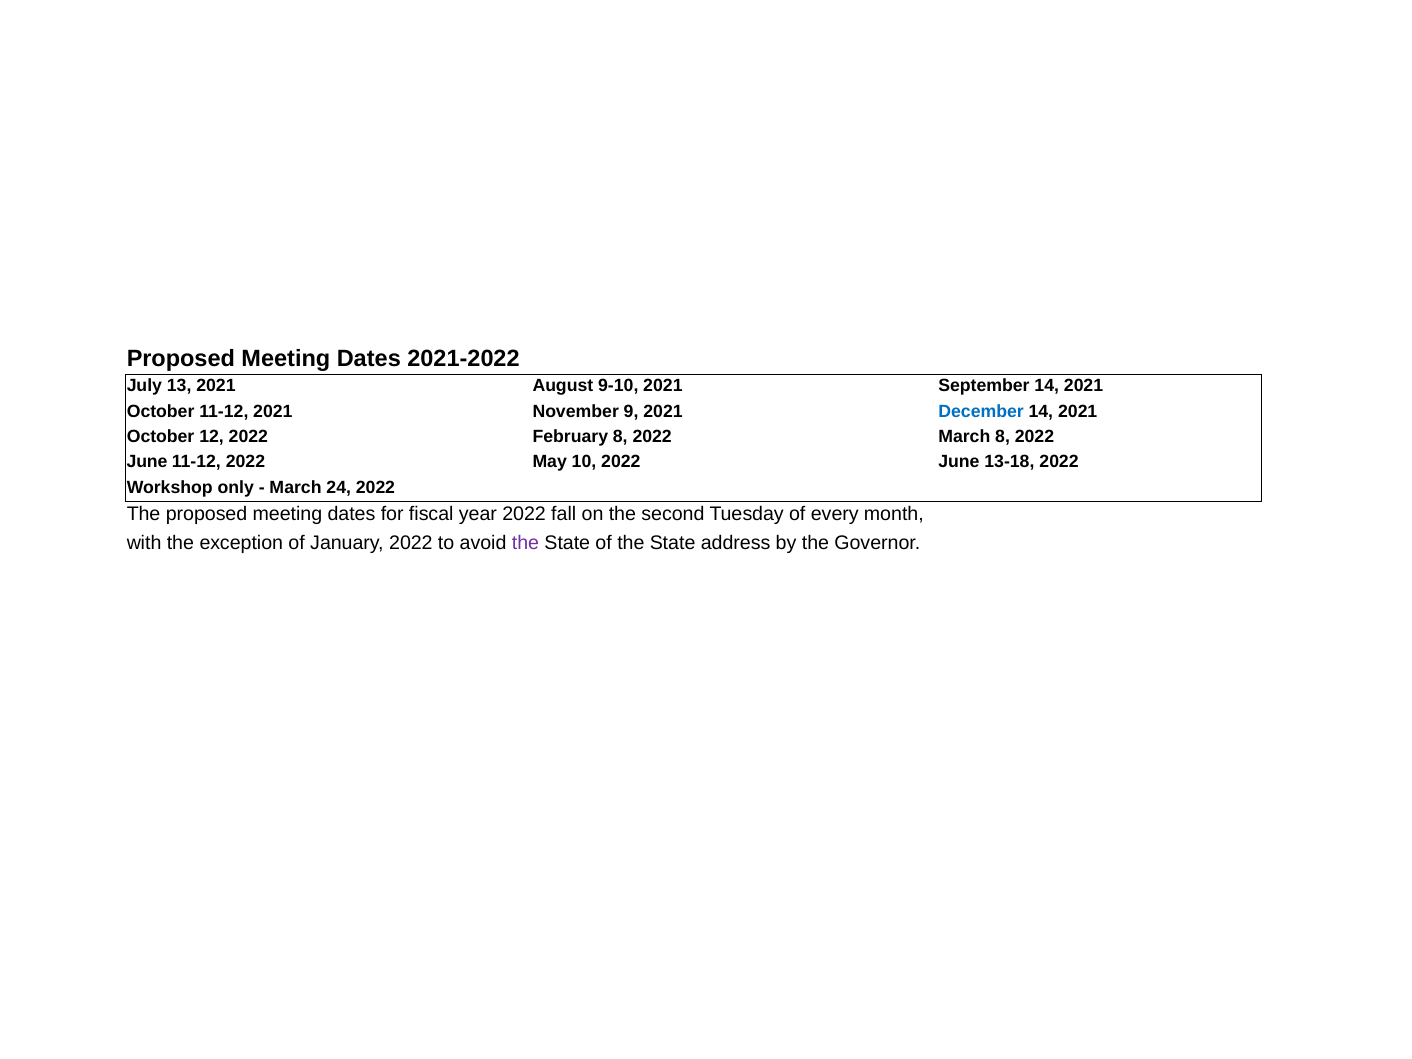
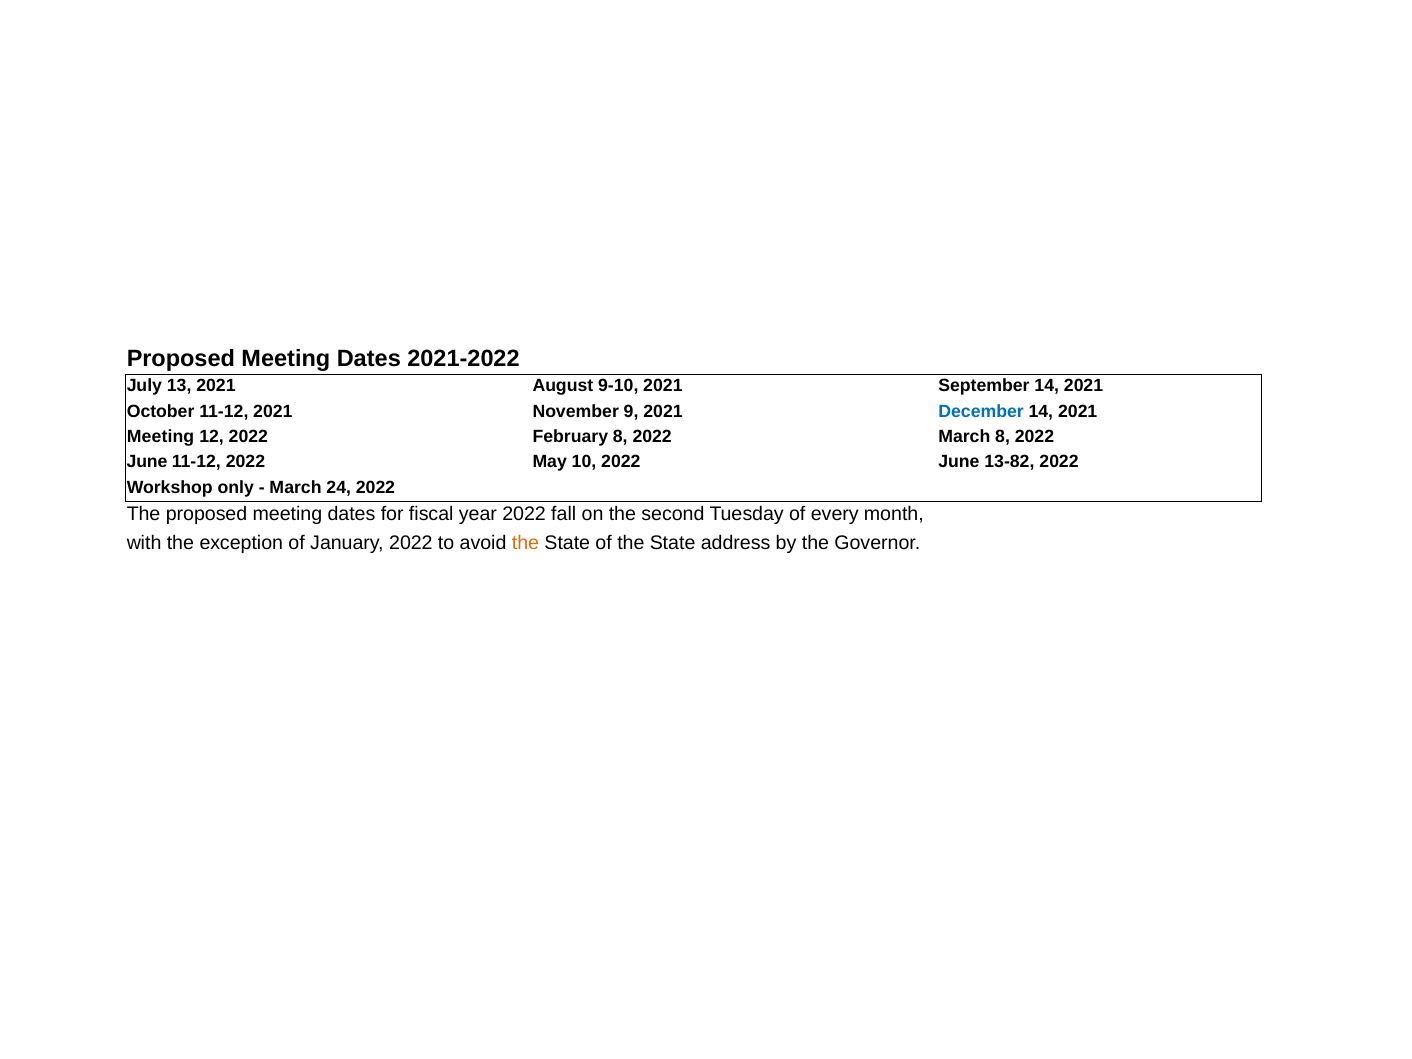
October: October -> Meeting (160, 437)
13-18: 13-18 -> 13-82 (1009, 462)
the colour: purple -> orange (525, 543)
